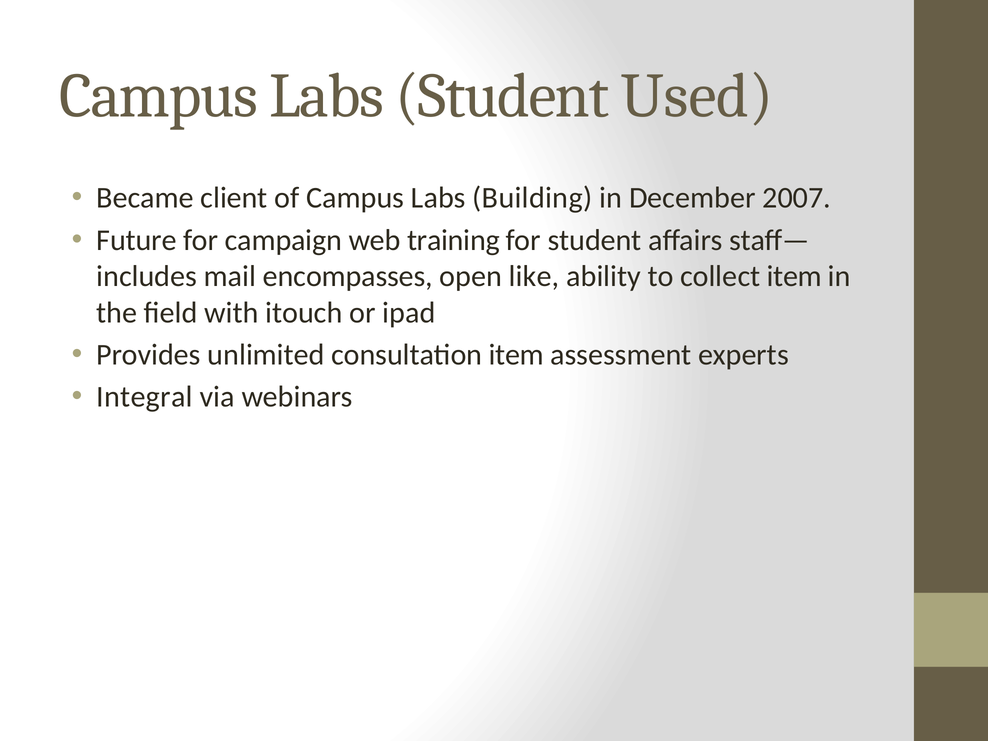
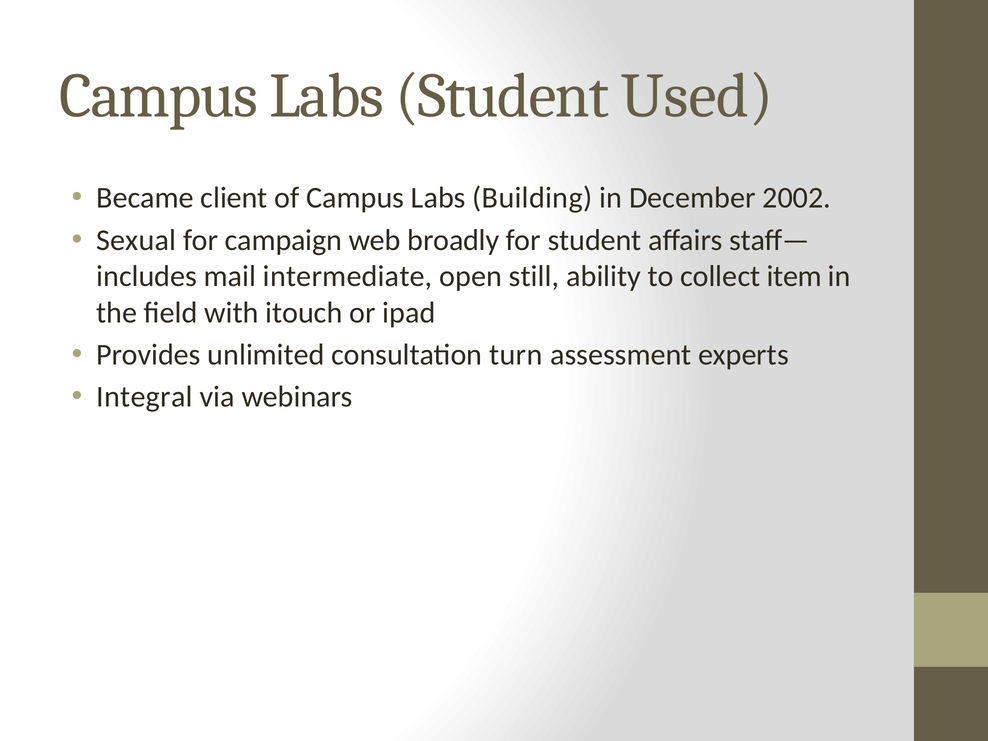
2007: 2007 -> 2002 (797, 198)
Future: Future -> Sexual (136, 240)
training: training -> broadly (453, 240)
encompasses: encompasses -> intermediate (348, 276)
like: like -> still (534, 276)
consultation item: item -> turn (516, 355)
